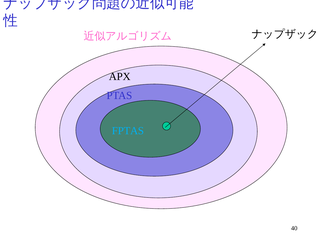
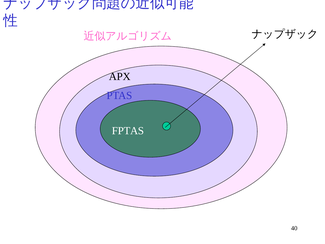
FPTAS colour: light blue -> white (128, 131)
